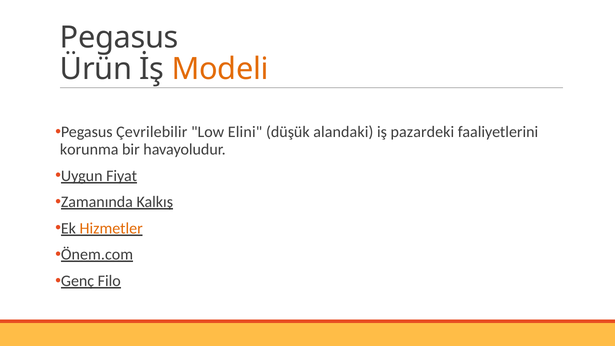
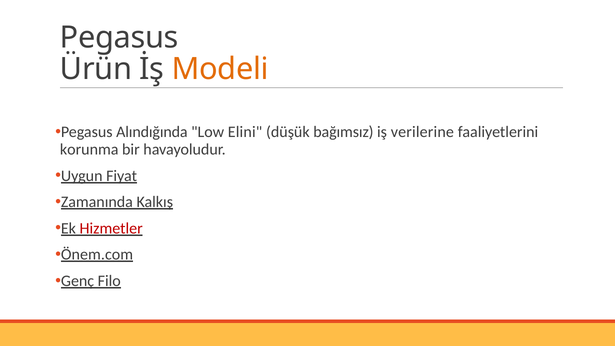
Çevrilebilir: Çevrilebilir -> Alındığında (152, 132)
alandaki: alandaki -> bağımsız (343, 132)
pazardeki: pazardeki -> verilerine (422, 132)
Hizmetler colour: orange -> red (111, 228)
